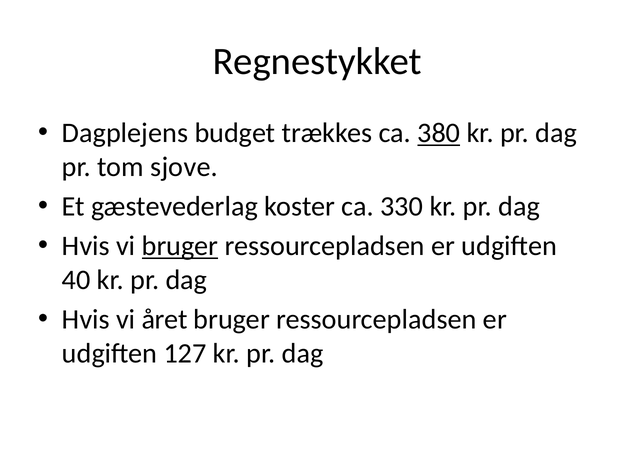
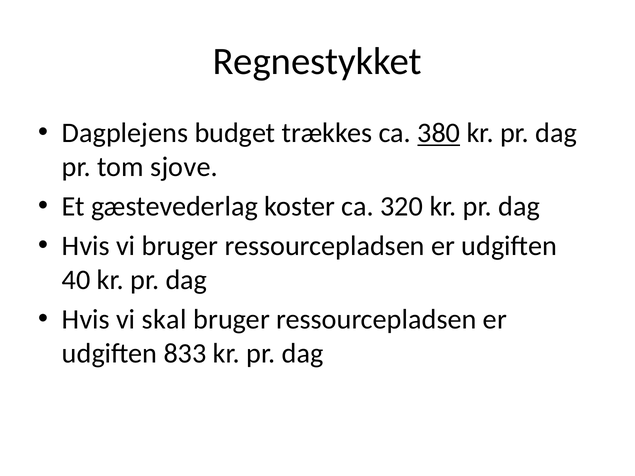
330: 330 -> 320 (402, 207)
bruger underline: present -> none (180, 246)
året: året -> skal (164, 320)
127: 127 -> 833 (185, 353)
